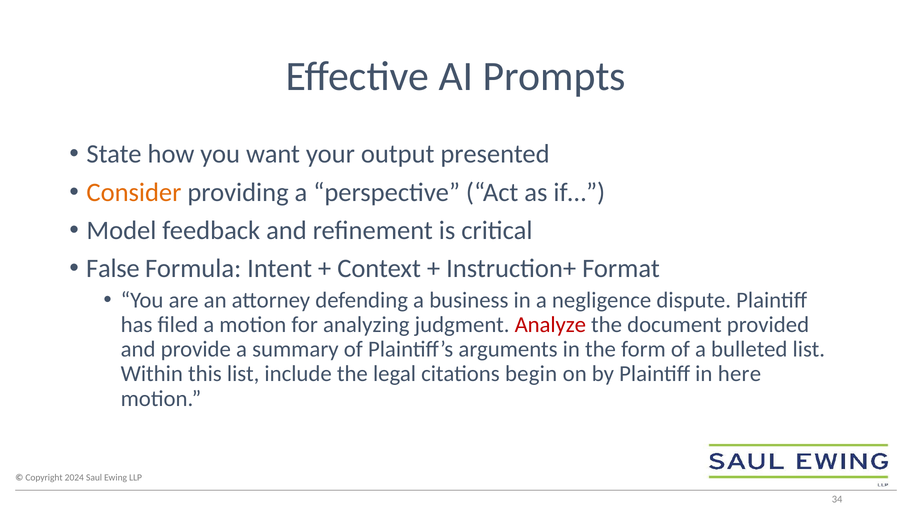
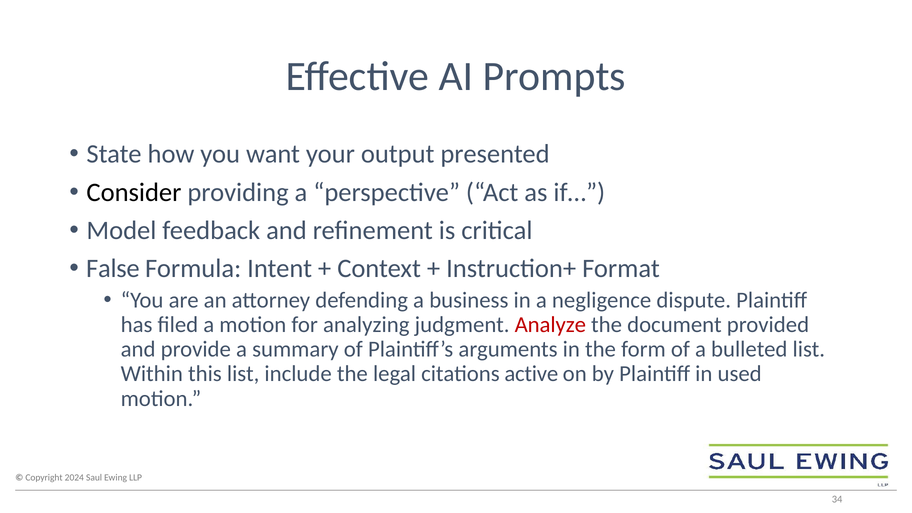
Consider colour: orange -> black (134, 192)
begin: begin -> active (531, 374)
here: here -> used (740, 374)
